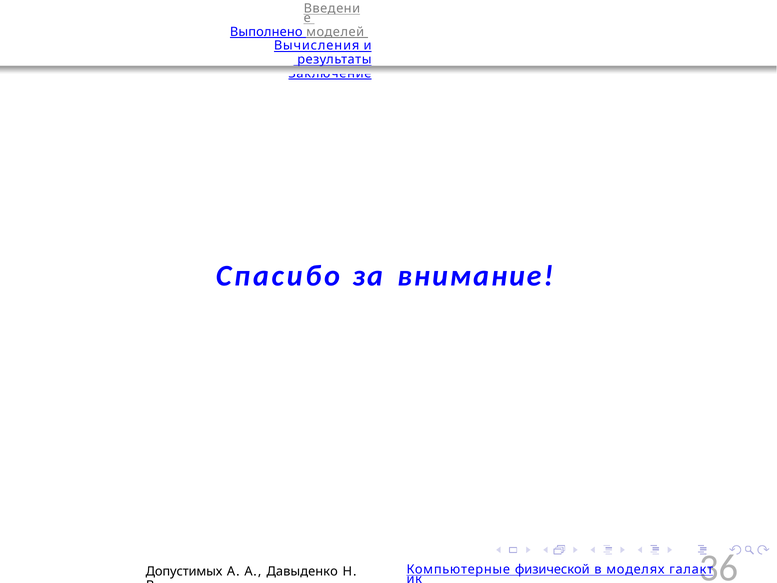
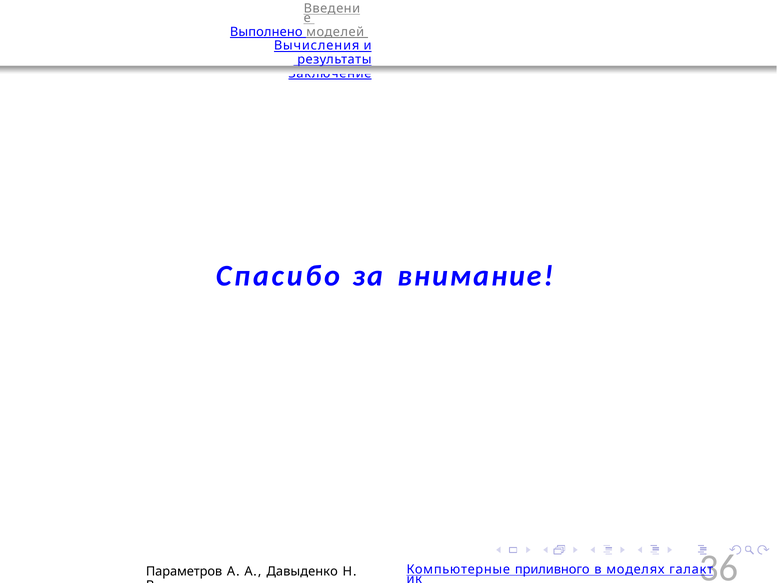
физической: физической -> приливного (552, 570)
Допустимых: Допустимых -> Параметров (184, 572)
